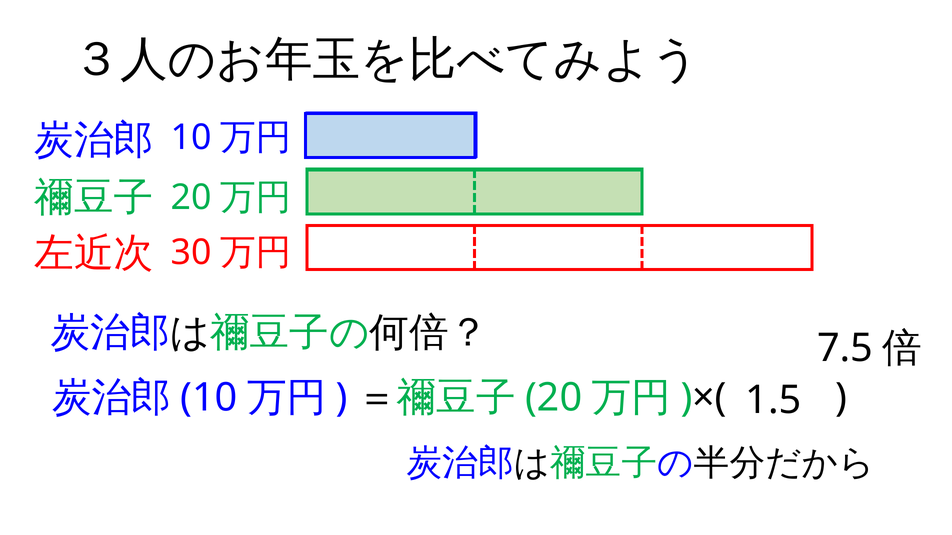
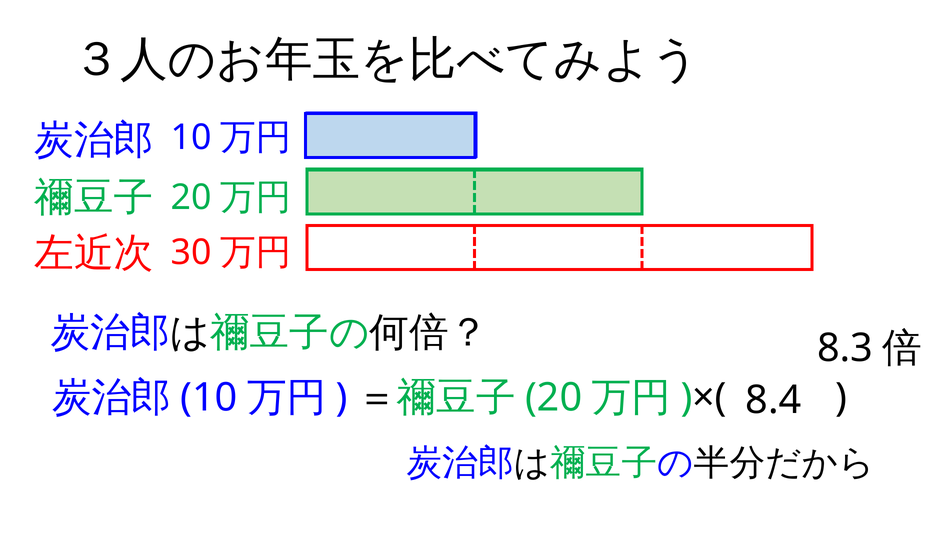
7.5: 7.5 -> 8.3 (845, 349)
1.5: 1.5 -> 8.4 (773, 400)
